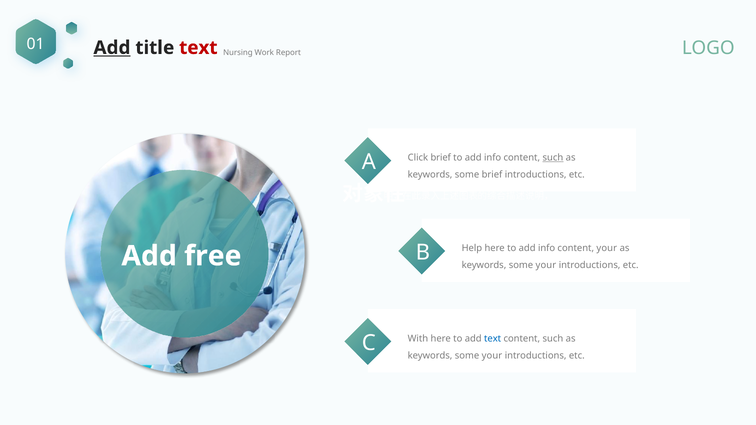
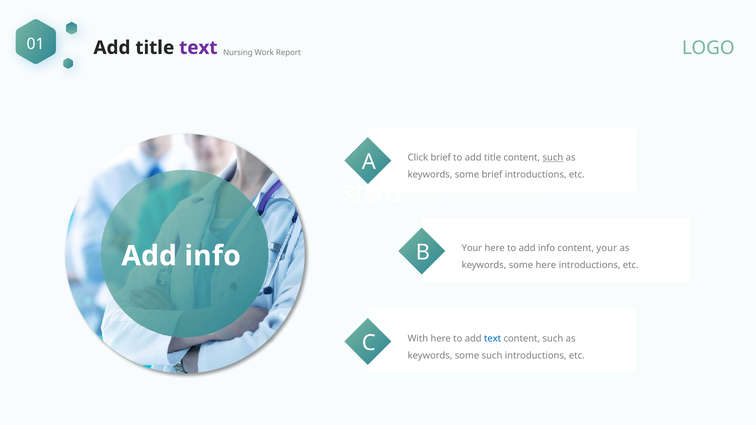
Add underline: present -> none (112, 48)
text colour: red -> purple (198, 48)
info: info -> title (493, 158)
B Help: Help -> Your (472, 248)
free: free -> info (213, 256)
your: your -> here (546, 265)
your: your -> such (492, 356)
